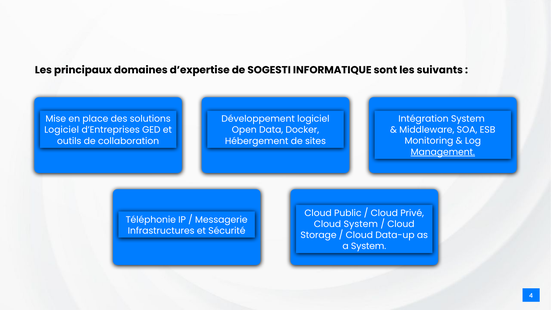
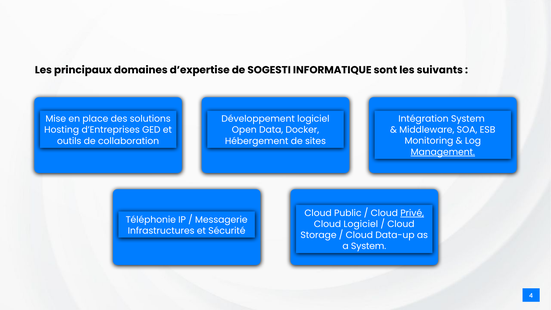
Logiciel: Logiciel -> Hosting (62, 130)
Privé underline: none -> present (412, 213)
Cloud System: System -> Logiciel (361, 224)
